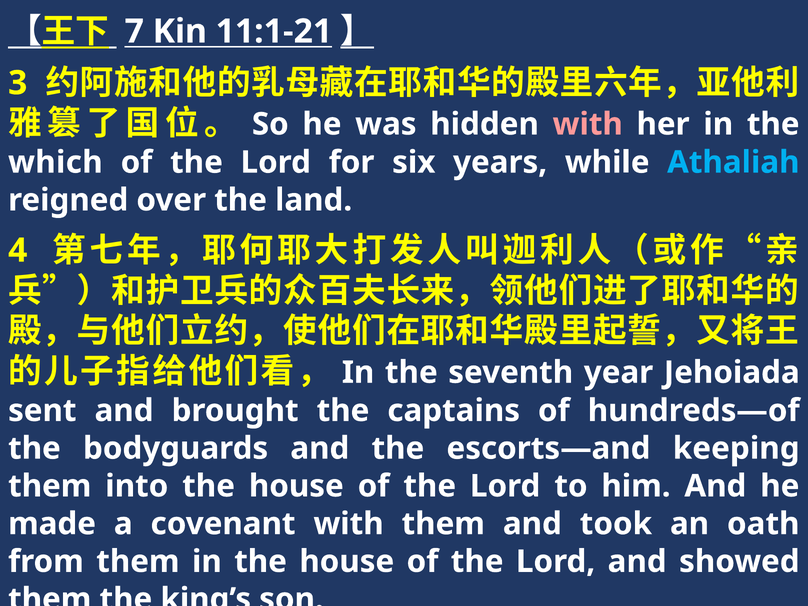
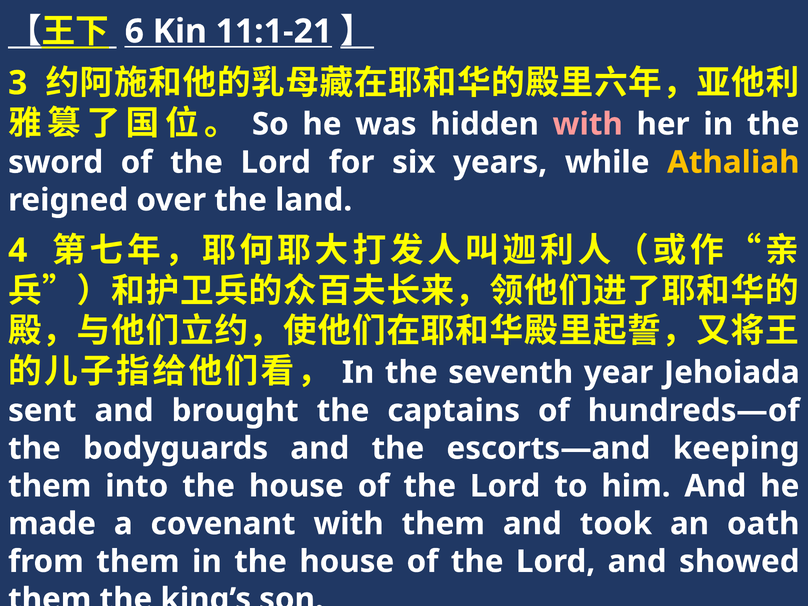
7: 7 -> 6 (134, 31)
which: which -> sword (56, 162)
Athaliah colour: light blue -> yellow (733, 162)
